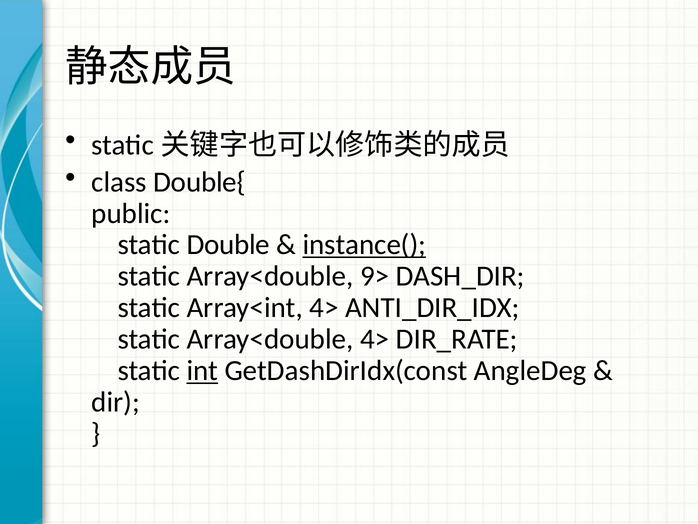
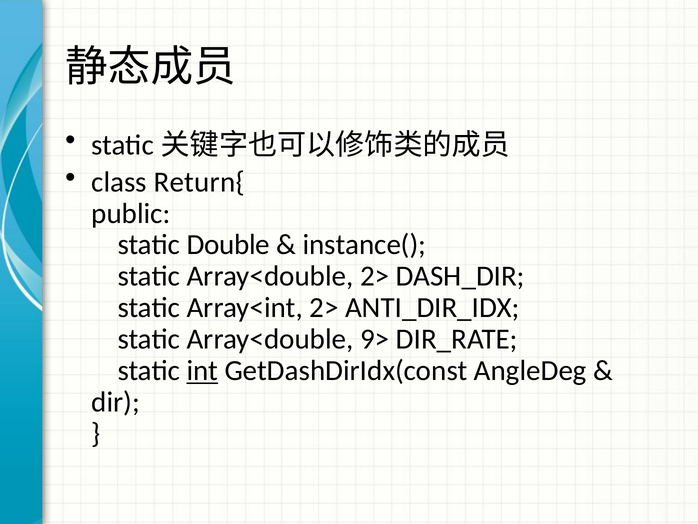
Double{: Double{ -> Return{ (199, 182)
instance( underline: present -> none (364, 245)
Array<double 9>: 9> -> 2> (375, 276)
Array<int 4>: 4> -> 2> (324, 307)
Array<double 4>: 4> -> 9> (375, 339)
